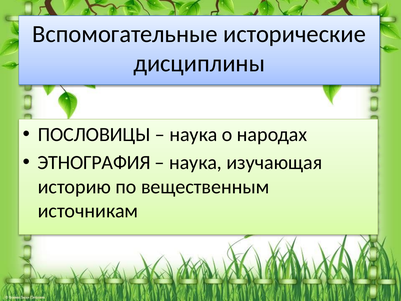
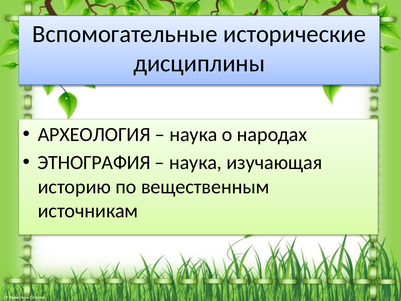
ПОСЛОВИЦЫ: ПОСЛОВИЦЫ -> АРХЕОЛОГИЯ (94, 134)
